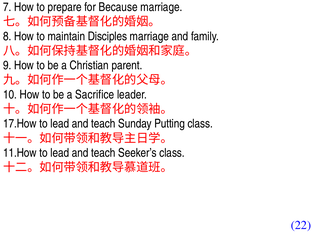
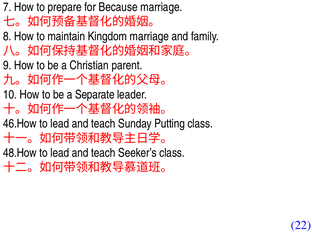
Disciples: Disciples -> Kingdom (107, 36)
Sacrifice: Sacrifice -> Separate (95, 95)
17.How: 17.How -> 46.How (20, 124)
11.How: 11.How -> 48.How (20, 153)
